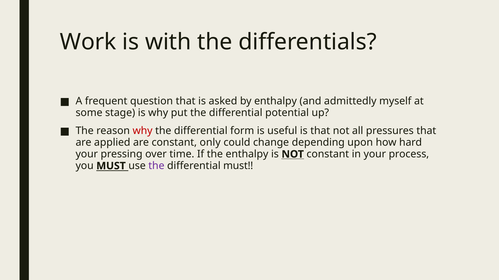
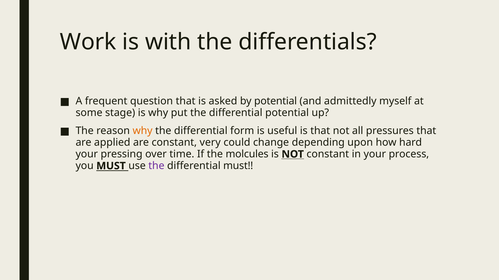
by enthalpy: enthalpy -> potential (276, 101)
why colour: red -> orange (143, 131)
only: only -> very (210, 143)
the enthalpy: enthalpy -> molcules (247, 155)
